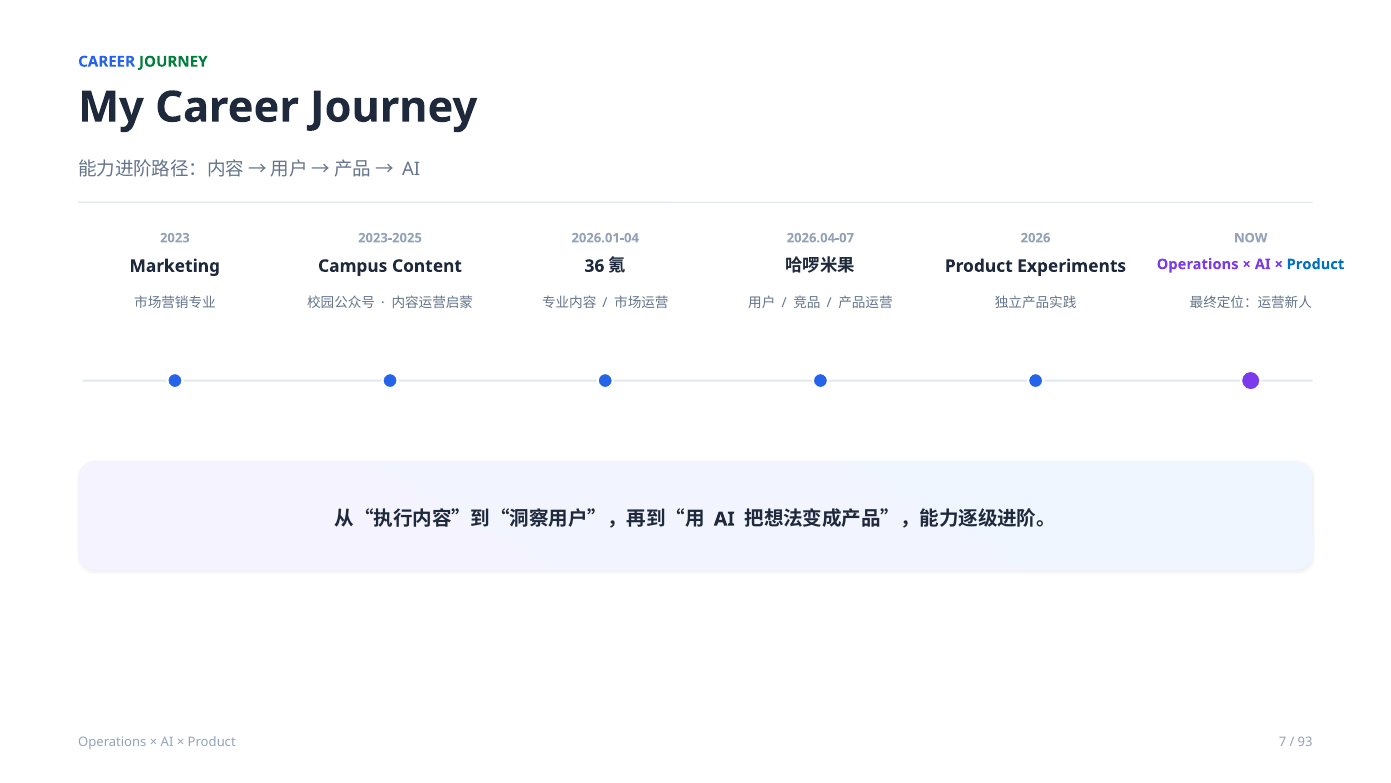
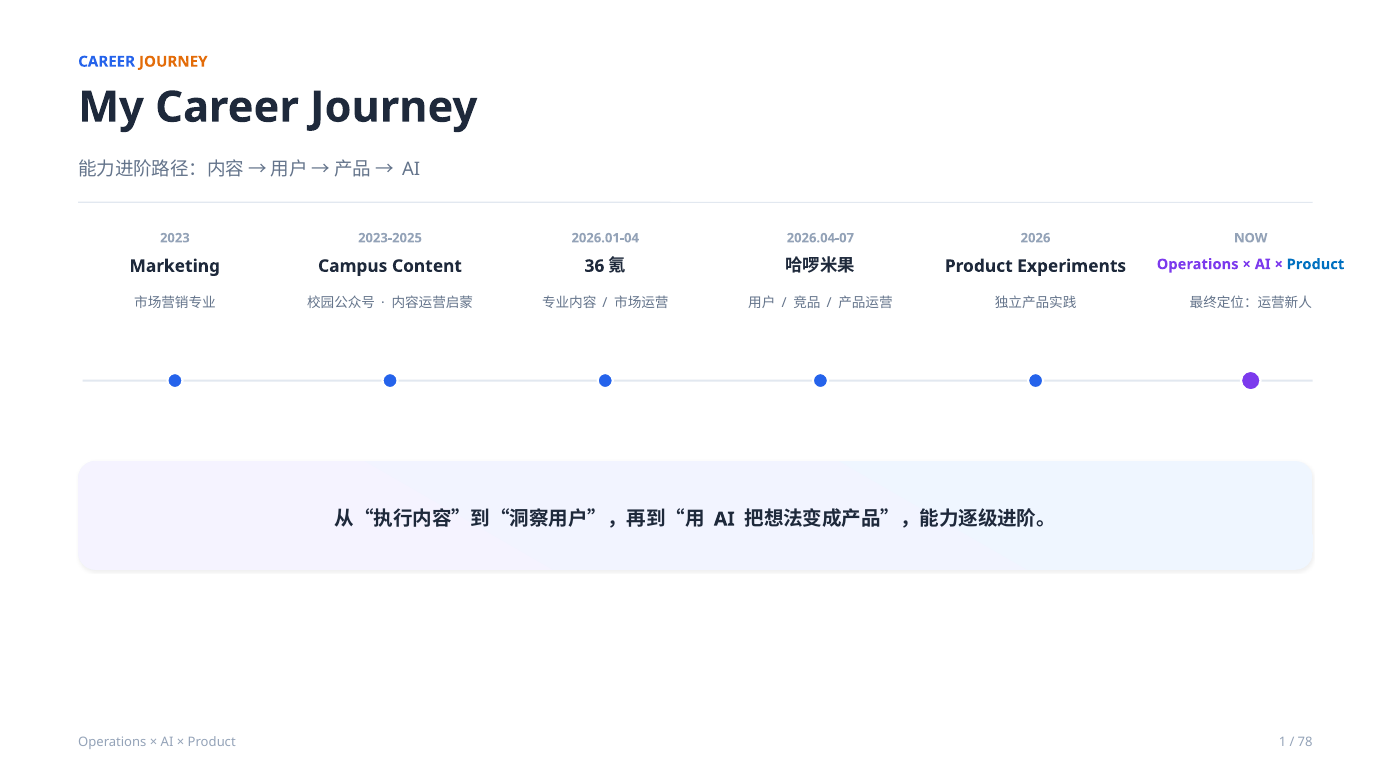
JOURNEY colour: green -> orange (173, 62)
7: 7 -> 1 (1283, 742)
93: 93 -> 78 (1305, 742)
